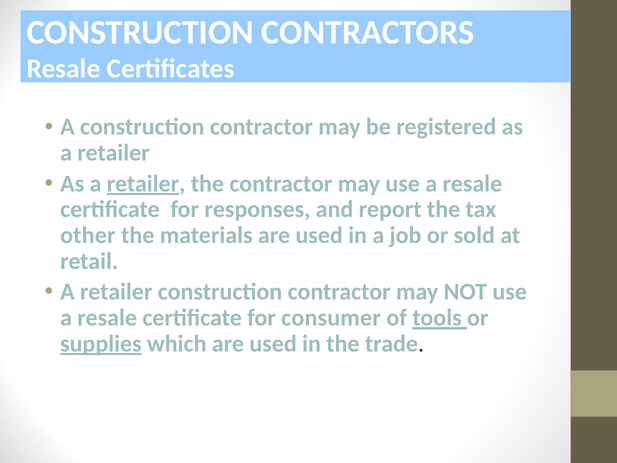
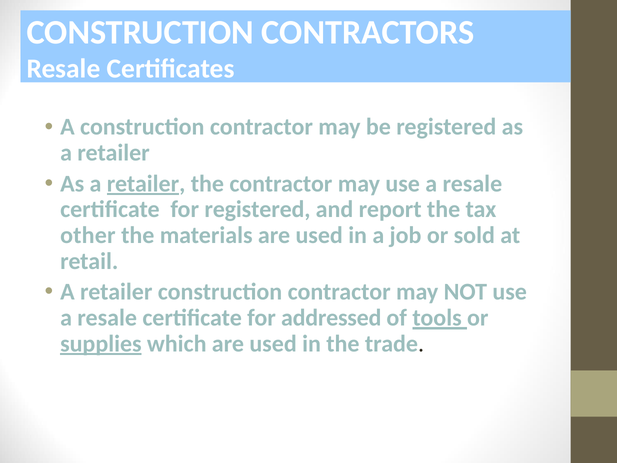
for responses: responses -> registered (257, 209)
consumer: consumer -> addressed (331, 318)
